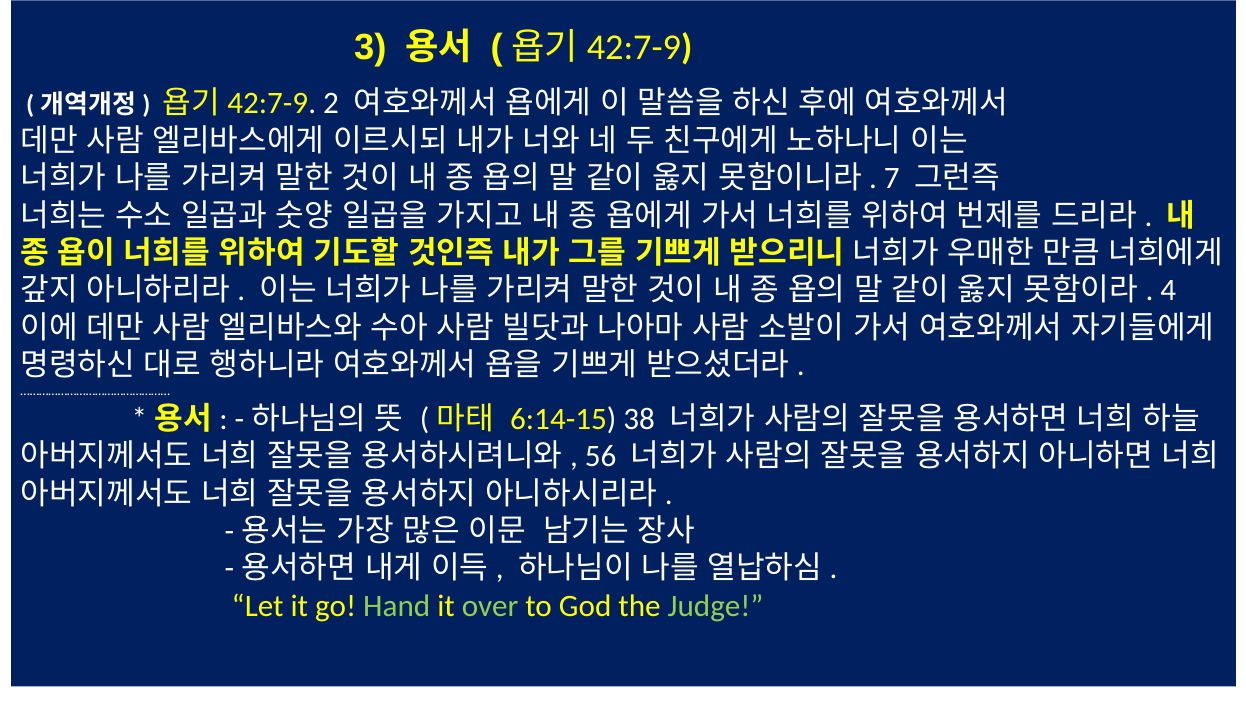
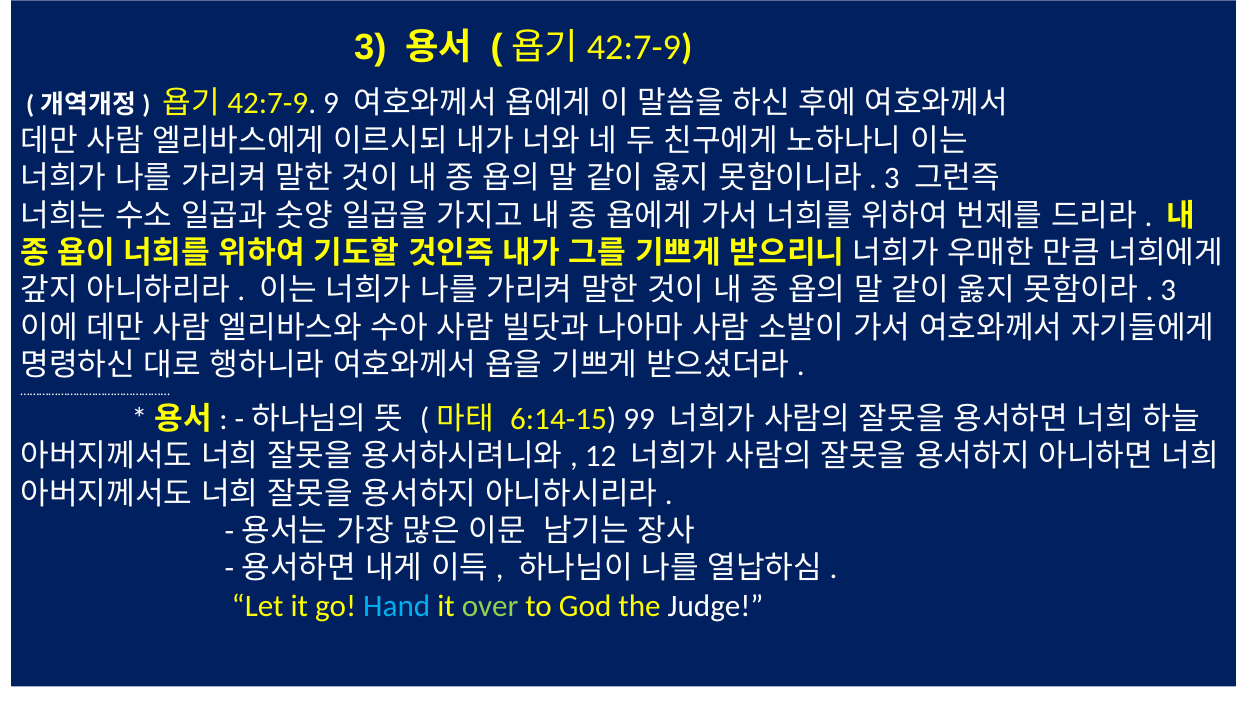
2: 2 -> 9 (331, 104)
7: 7 -> 3 (892, 178)
4: 4 -> 3 (1168, 291)
38: 38 -> 99 (639, 419)
56: 56 -> 12 (601, 457)
Hand colour: light green -> light blue (397, 606)
Judge colour: light green -> white (716, 606)
